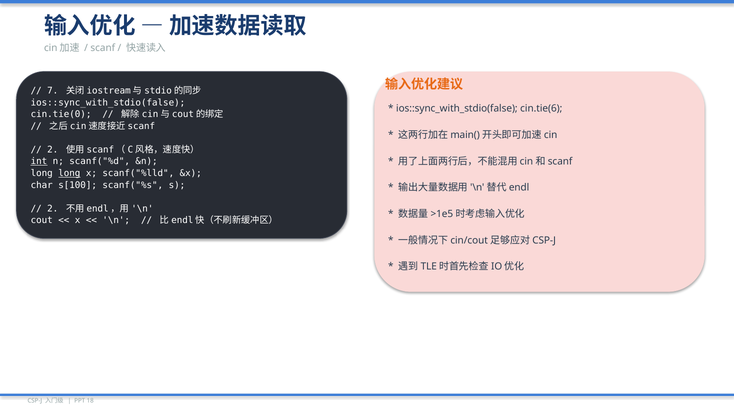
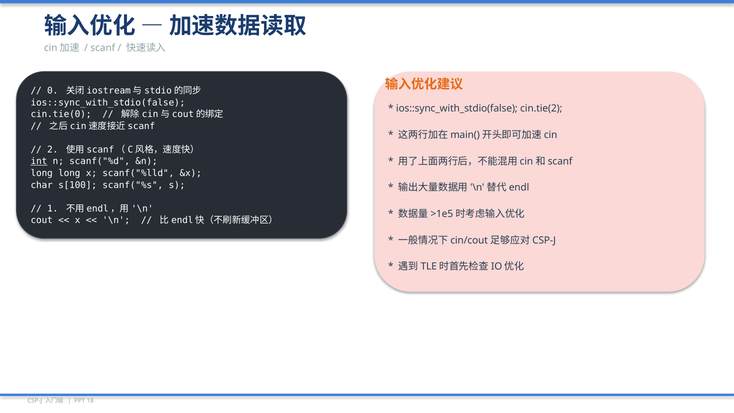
7: 7 -> 0 (53, 91)
cin.tie(6: cin.tie(6 -> cin.tie(2 (541, 109)
long underline: present -> none (69, 173)
2: 2 -> 1 (53, 208)
